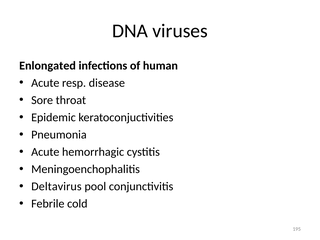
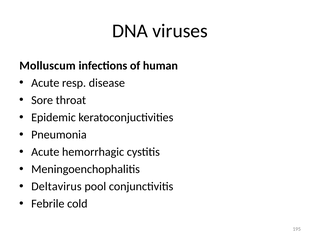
Enlongated: Enlongated -> Molluscum (47, 66)
